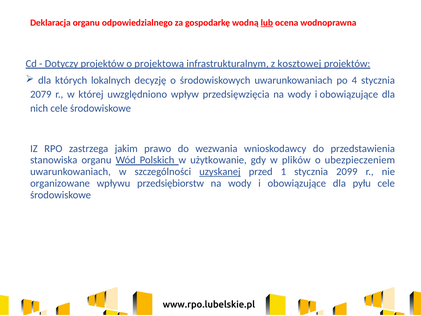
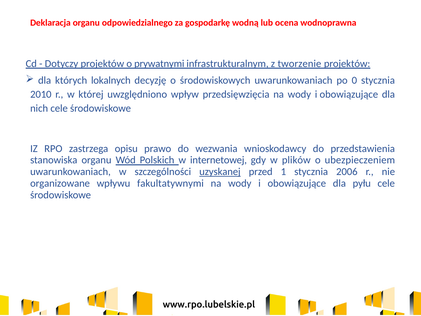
lub underline: present -> none (267, 23)
projektową: projektową -> prywatnymi (159, 64)
kosztowej: kosztowej -> tworzenie (299, 64)
4: 4 -> 0 (354, 80)
2079: 2079 -> 2010 (41, 94)
jakim: jakim -> opisu (126, 148)
użytkowanie: użytkowanie -> internetowej (219, 160)
2099: 2099 -> 2006 (347, 172)
przedsiębiorstw: przedsiębiorstw -> fakultatywnymi (170, 183)
